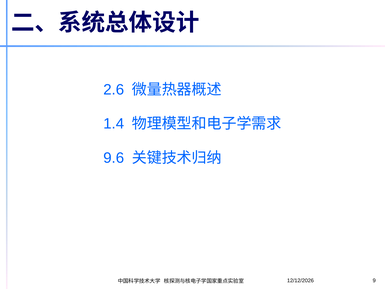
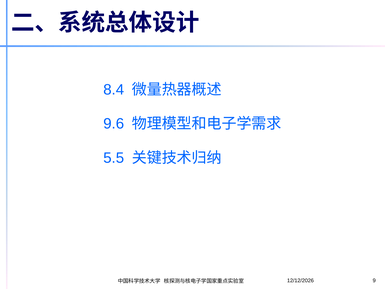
2.6: 2.6 -> 8.4 (114, 90)
1.4: 1.4 -> 9.6 (114, 124)
9.6: 9.6 -> 5.5 (114, 158)
